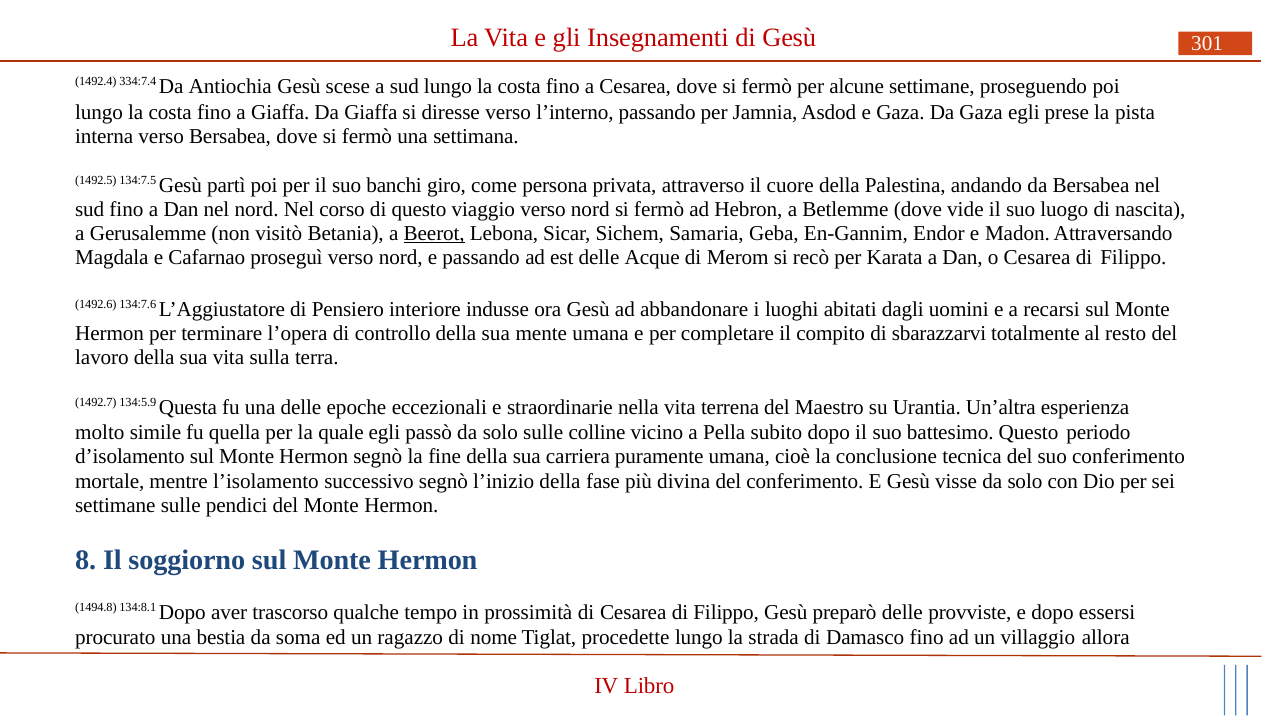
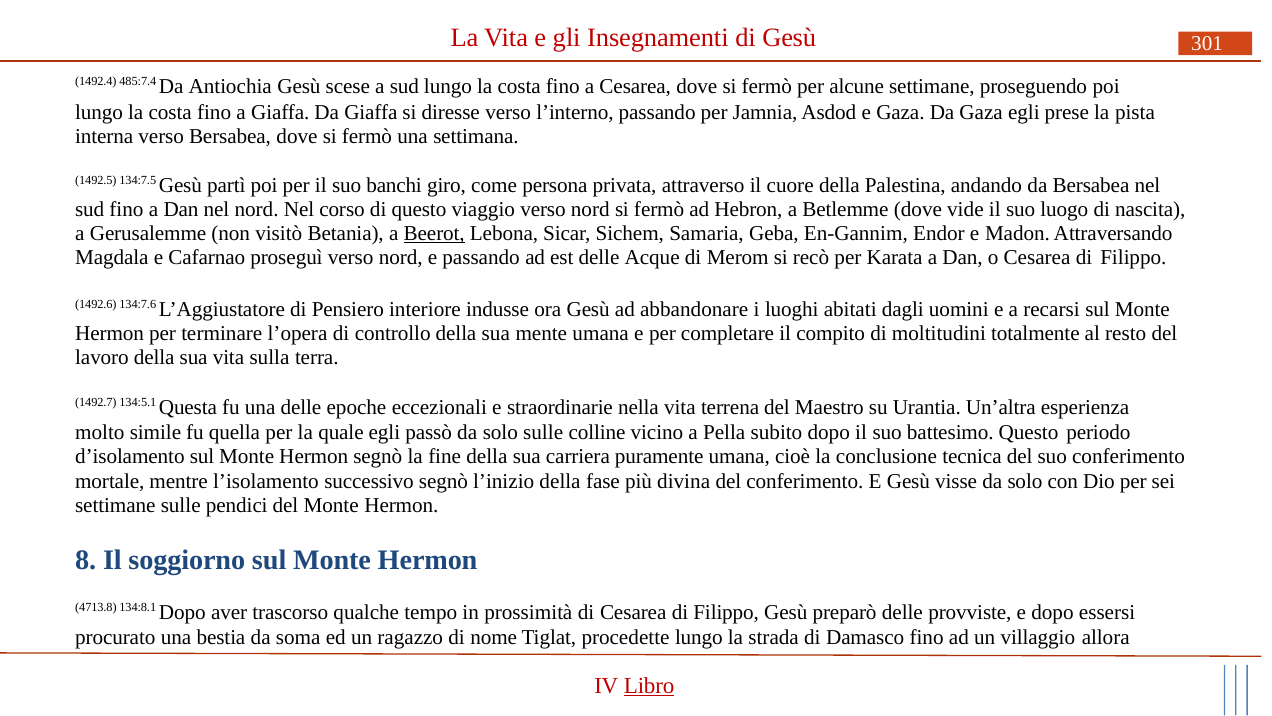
334:7.4: 334:7.4 -> 485:7.4 (138, 82)
sbarazzarvi: sbarazzarvi -> moltitudini (939, 334)
134:5.9: 134:5.9 -> 134:5.1 (138, 403)
1494.8: 1494.8 -> 4713.8 (96, 608)
Libro underline: none -> present (649, 686)
